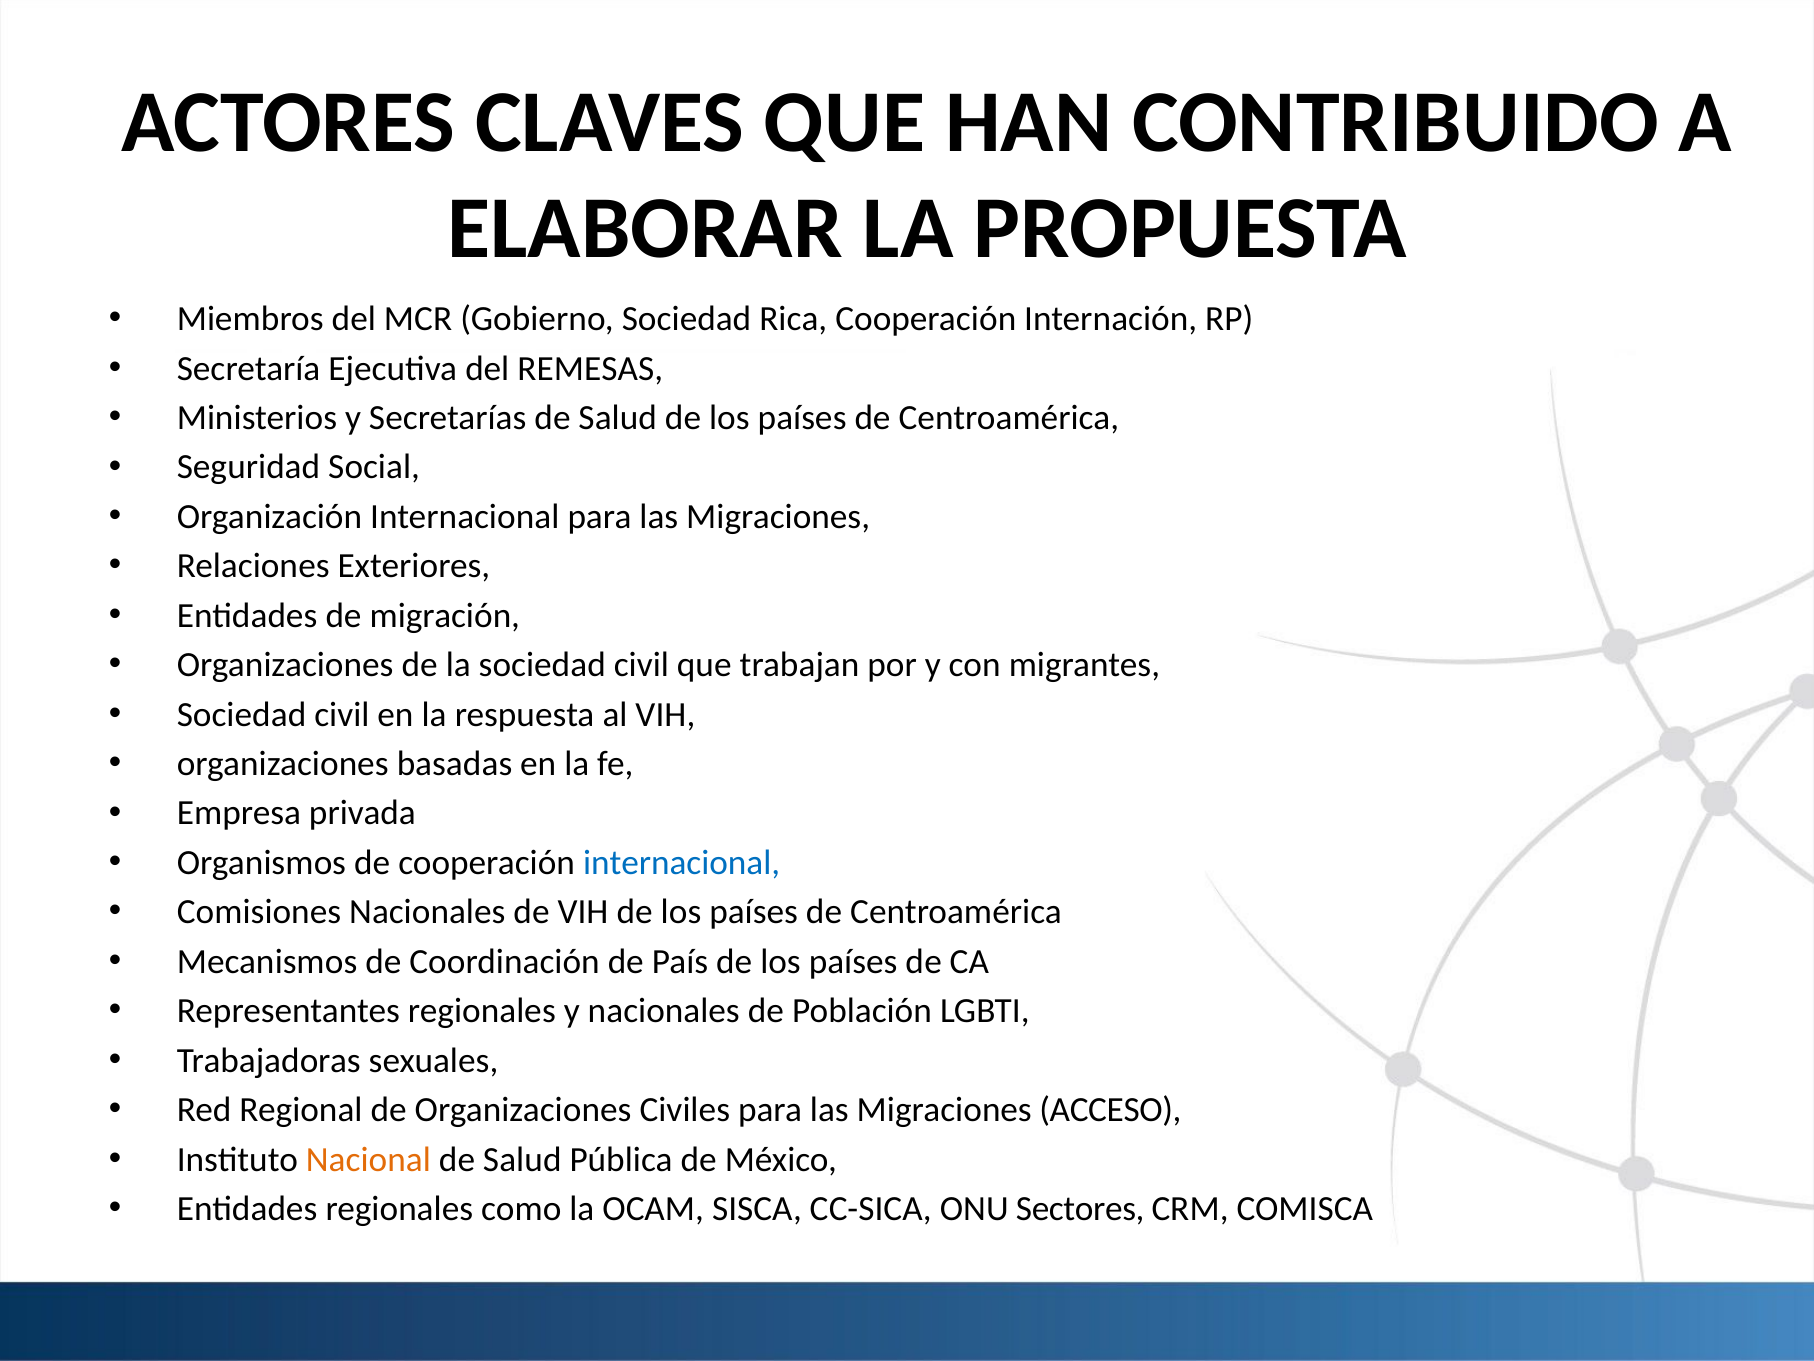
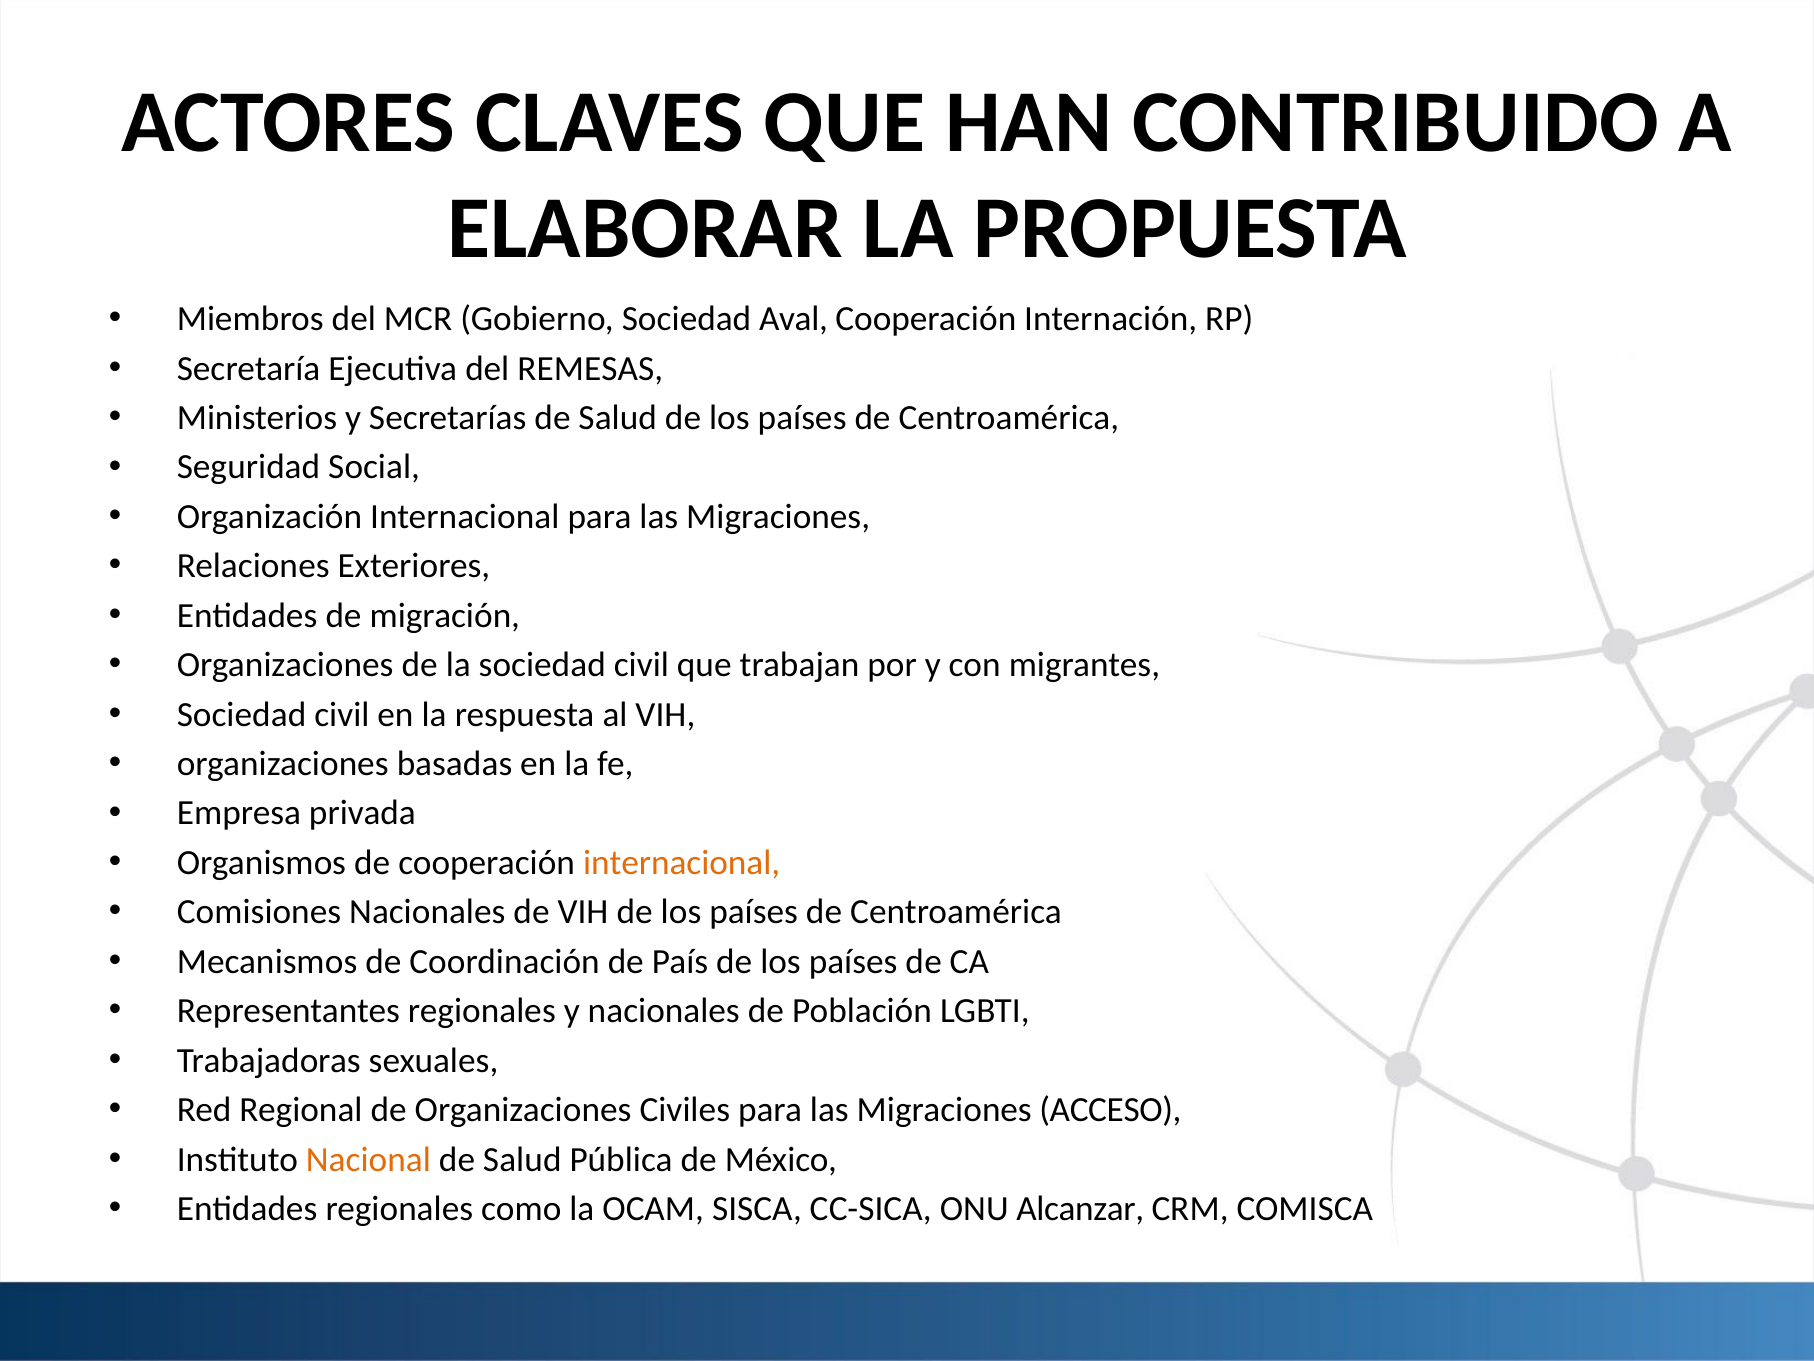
Rica: Rica -> Aval (793, 319)
internacional colour: blue -> orange (682, 862)
Sectores: Sectores -> Alcanzar (1080, 1208)
